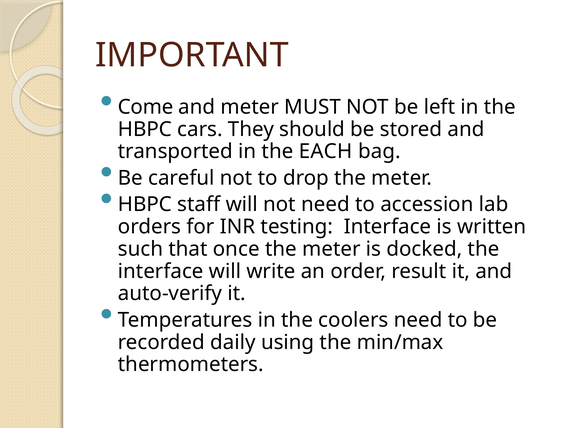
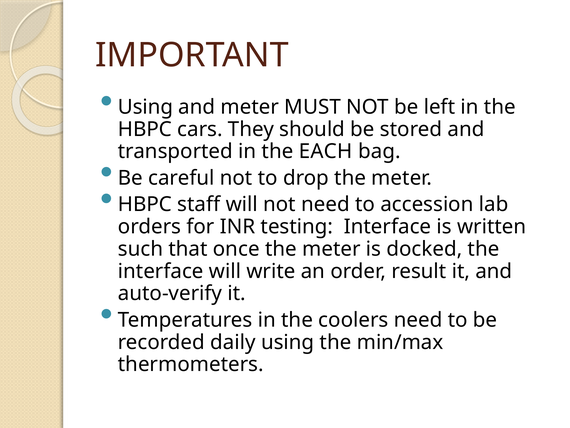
Come: Come -> Using (145, 107)
